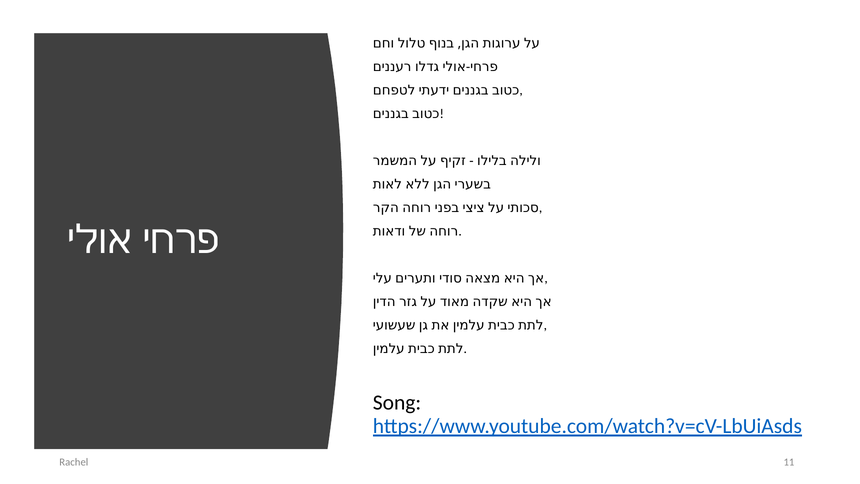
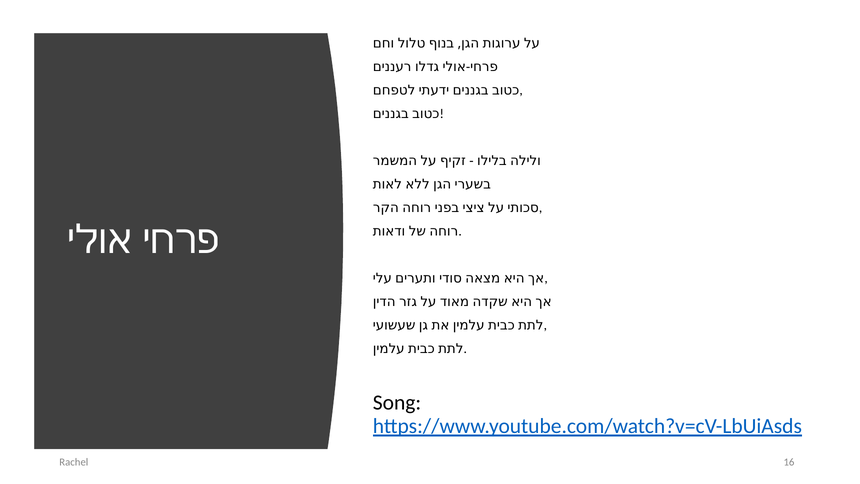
11: 11 -> 16 (789, 462)
